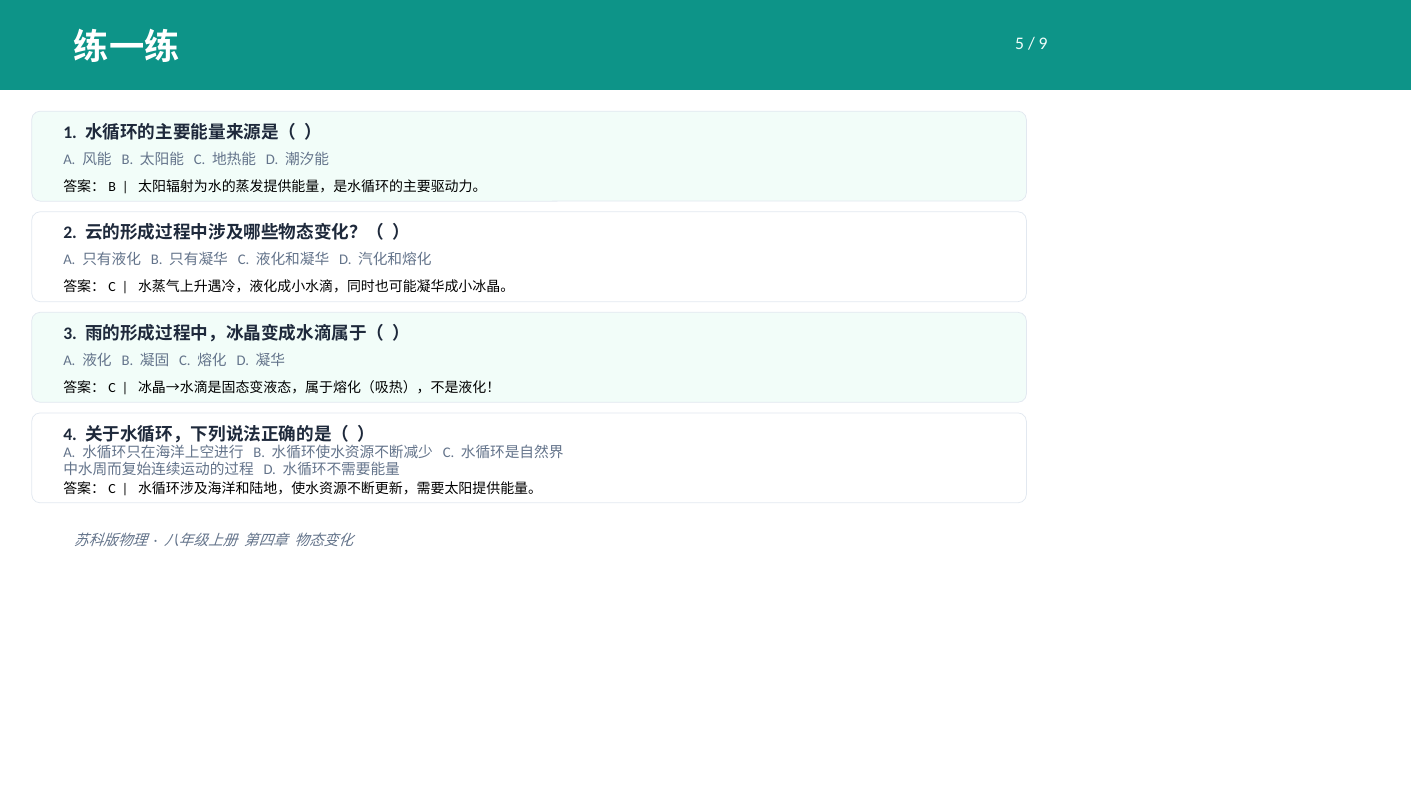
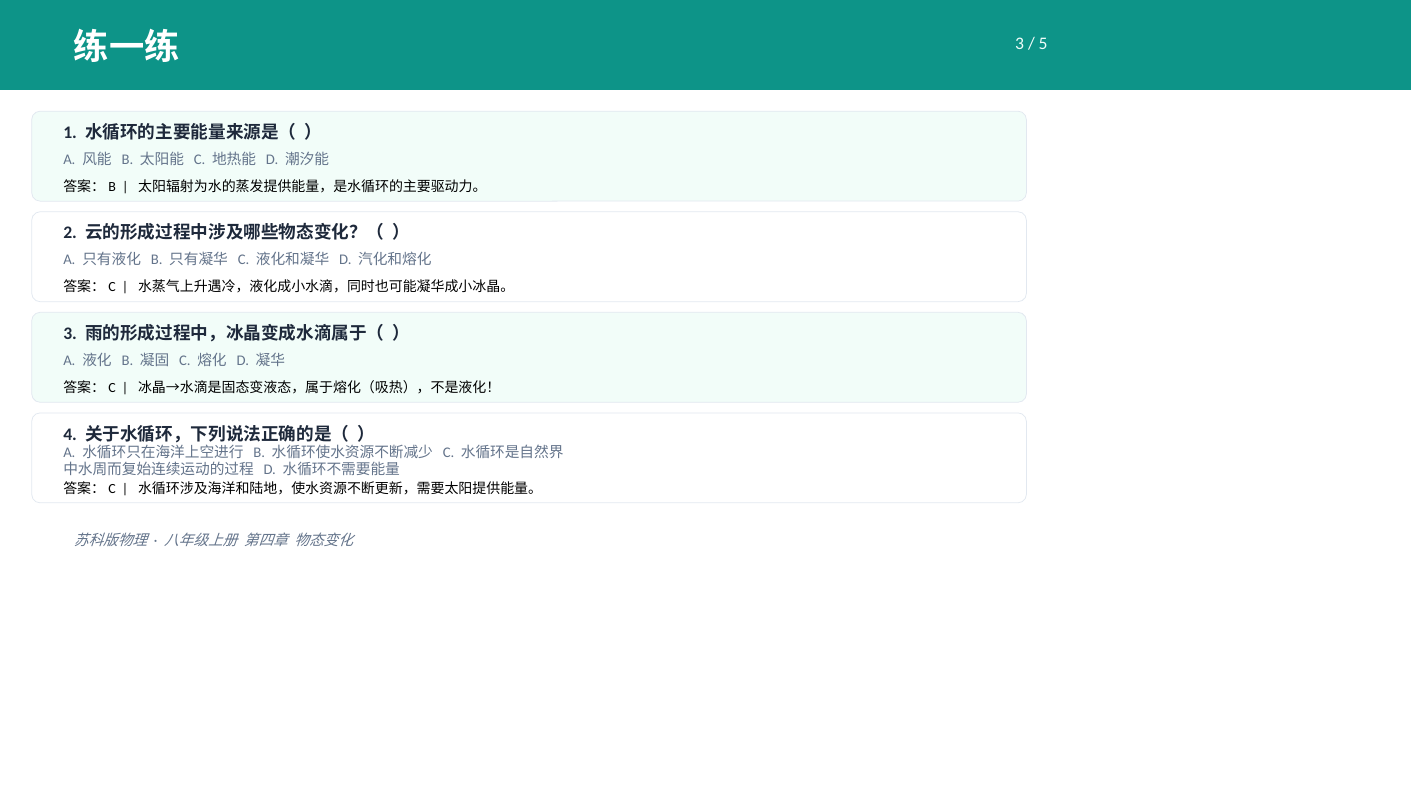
5: 5 -> 3 (1020, 44)
9: 9 -> 5 (1043, 44)
